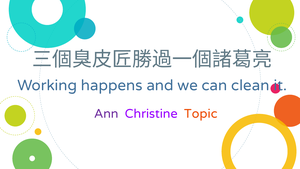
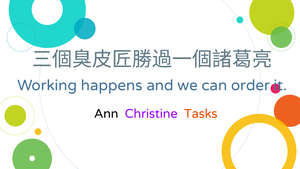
clean: clean -> order (250, 85)
Ann colour: purple -> black (106, 114)
Topic: Topic -> Tasks (201, 114)
